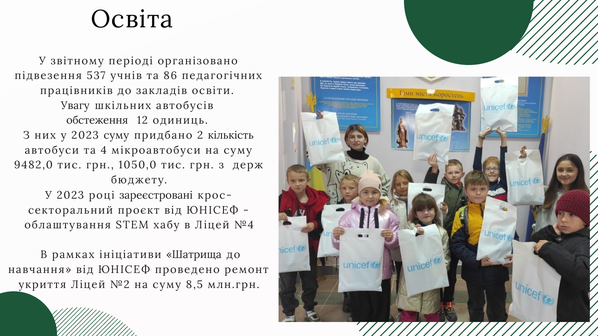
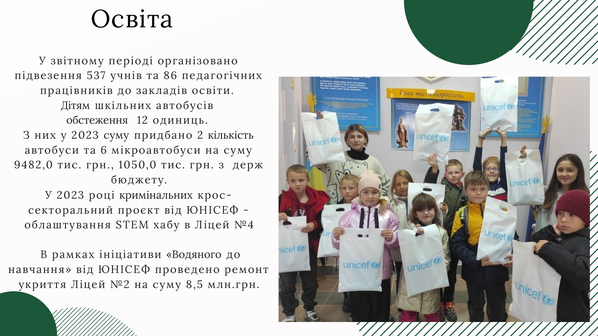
Увагу: Увагу -> Дітям (75, 106)
4: 4 -> 6 (104, 150)
зареєстровані: зареєстровані -> кримінальних (156, 195)
Шатрища: Шатрища -> Водяного (194, 255)
